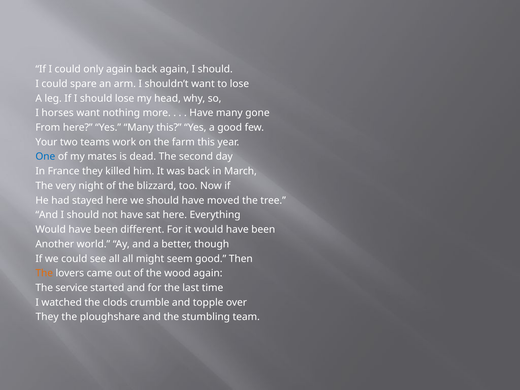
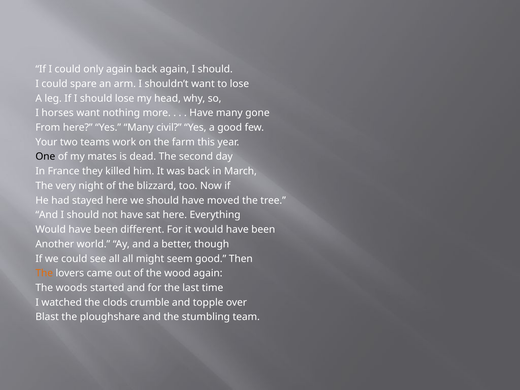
Many this: this -> civil (169, 128)
One colour: blue -> black (45, 157)
service: service -> woods (72, 288)
They: They -> Blast (47, 317)
